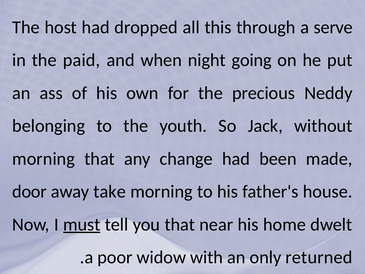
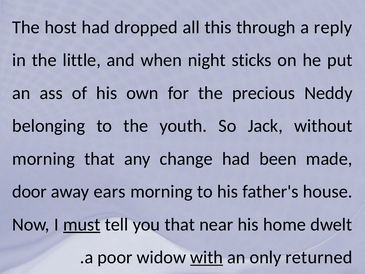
serve: serve -> reply (333, 27)
paid: paid -> little (82, 60)
going: going -> sticks (252, 60)
take: take -> ears (110, 191)
with underline: none -> present (207, 257)
